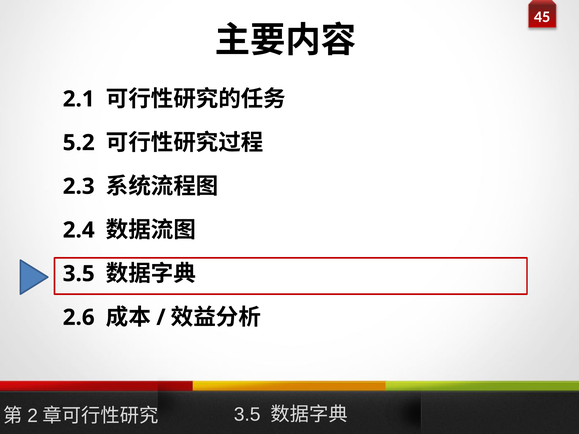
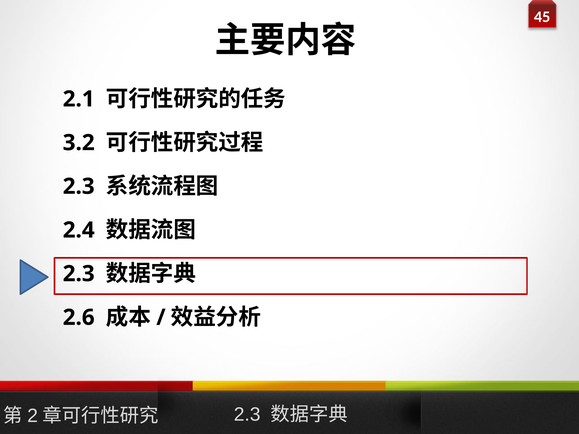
5.2: 5.2 -> 3.2 (79, 143)
3.5: 3.5 -> 2.3 (79, 274)
3.5: 3.5 -> 2.3 (247, 415)
